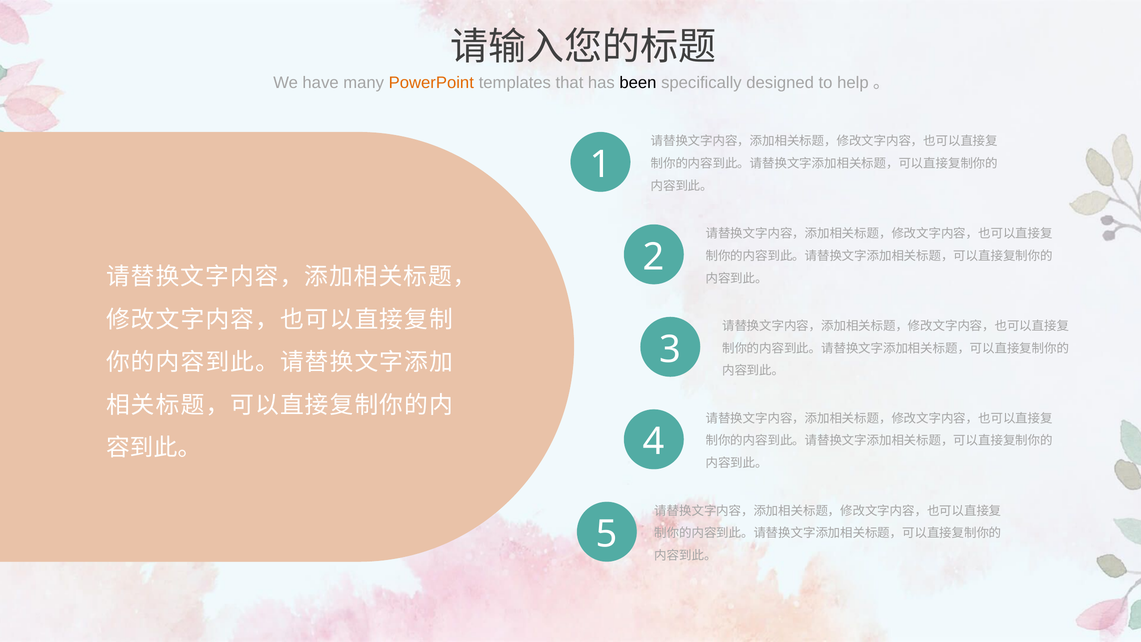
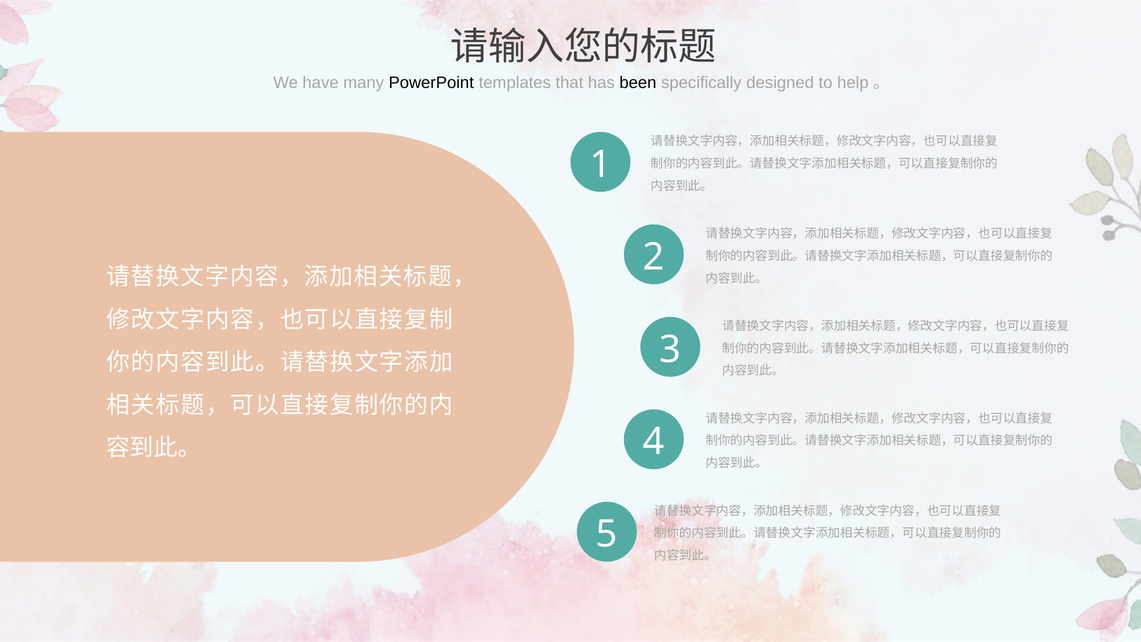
PowerPoint colour: orange -> black (431, 83)
